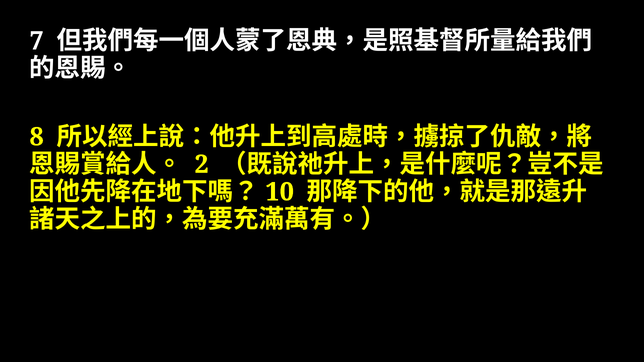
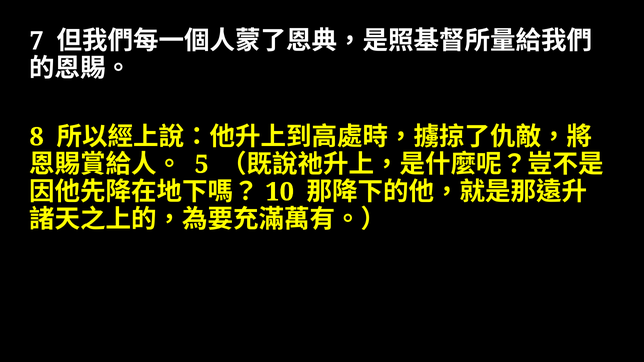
2: 2 -> 5 (202, 165)
